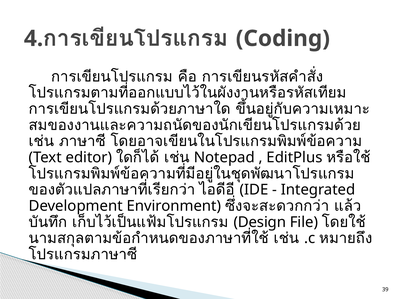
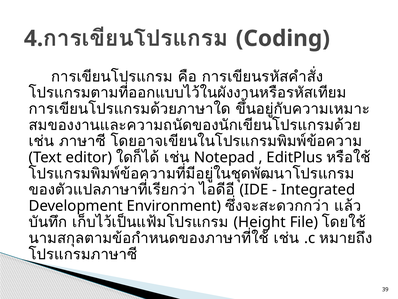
Design: Design -> Height (260, 222)
